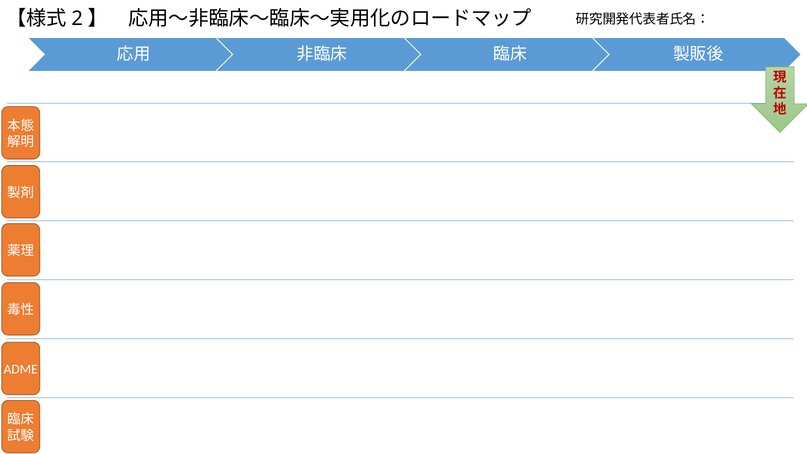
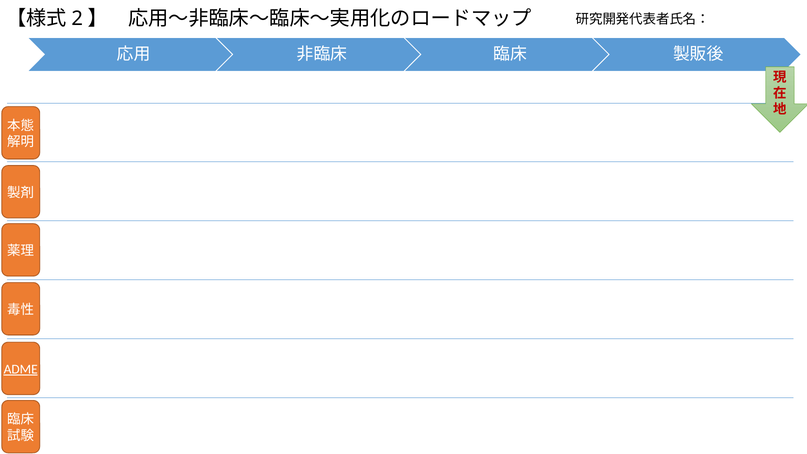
ADME underline: none -> present (21, 369)
